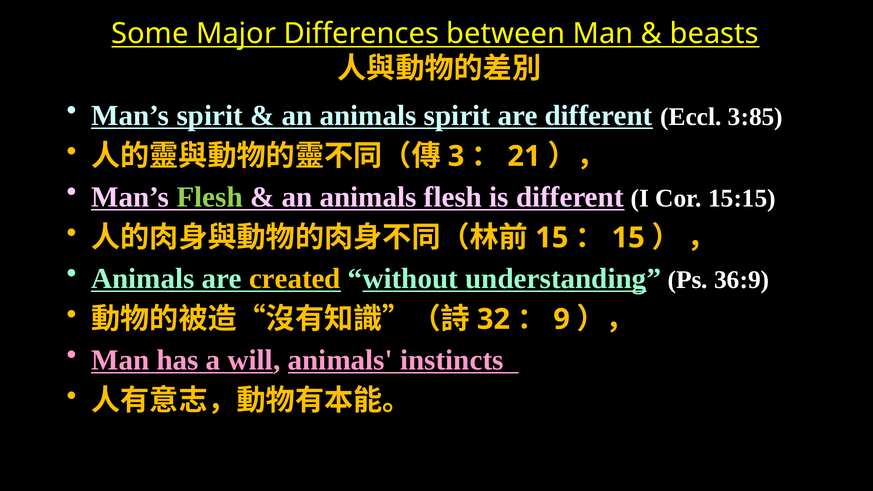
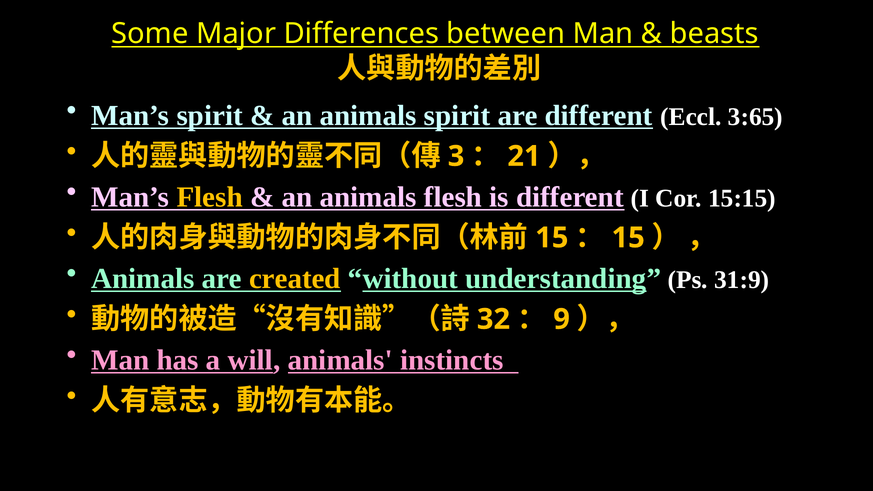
3:85: 3:85 -> 3:65 (755, 117)
Flesh colour: light green -> yellow (210, 197)
36:9: 36:9 -> 31:9 (742, 280)
